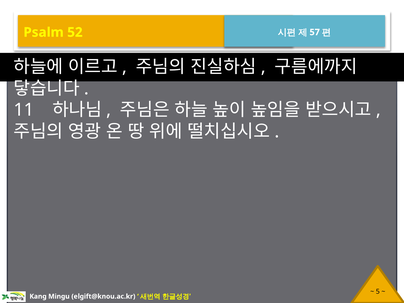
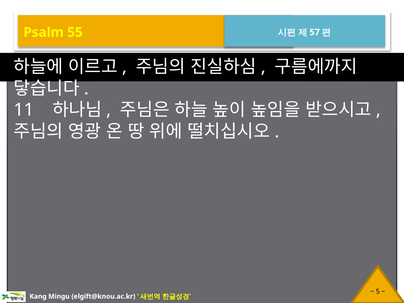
52: 52 -> 55 (75, 32)
